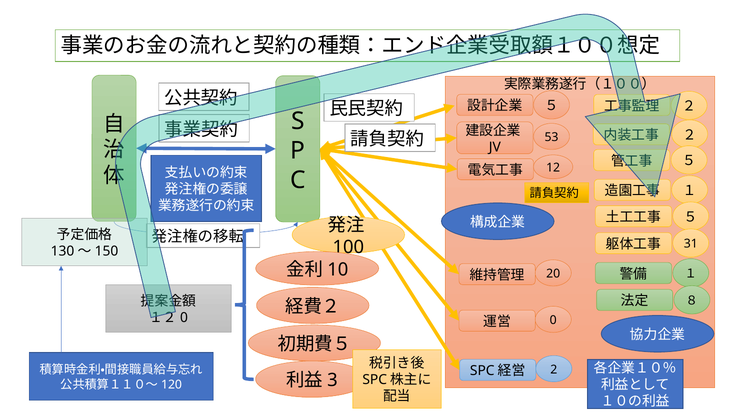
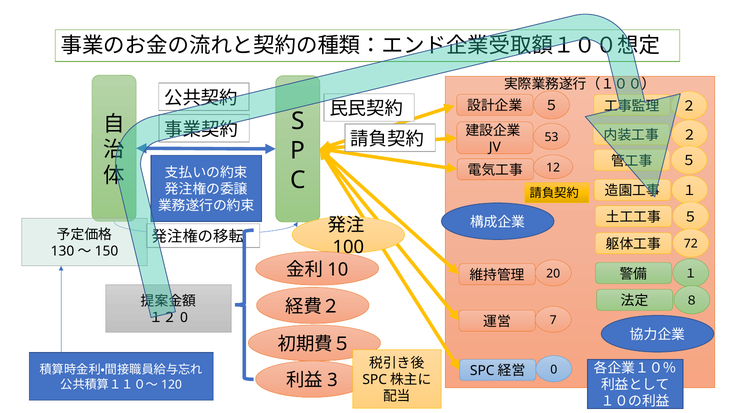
31: 31 -> 72 (691, 244)
0: 0 -> 7 (553, 321)
2: 2 -> 0 (554, 370)
